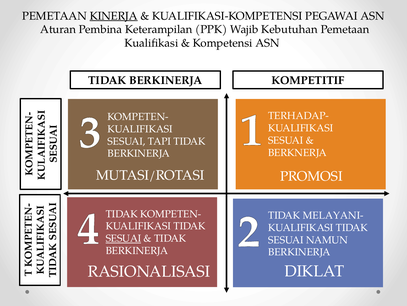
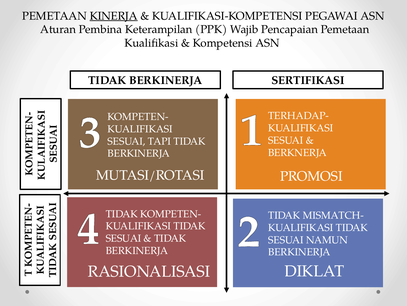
Kebutuhan: Kebutuhan -> Pencapaian (290, 29)
KOMPETITIF: KOMPETITIF -> SERTIFIKASI (308, 80)
MELAYANI-: MELAYANI- -> MISMATCH- (333, 215)
SESUAI underline: present -> none (123, 238)
